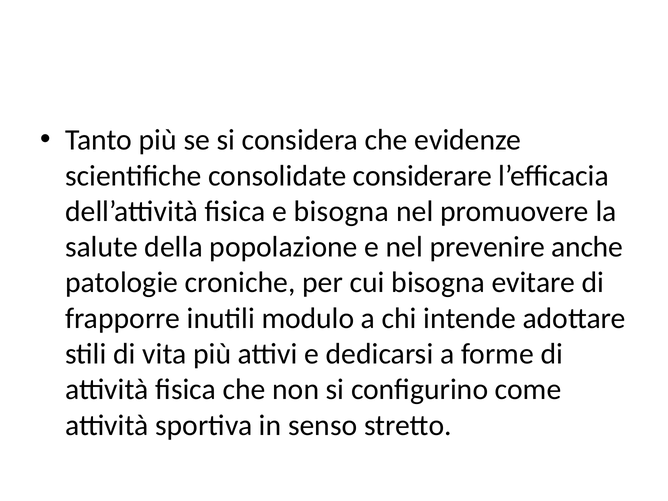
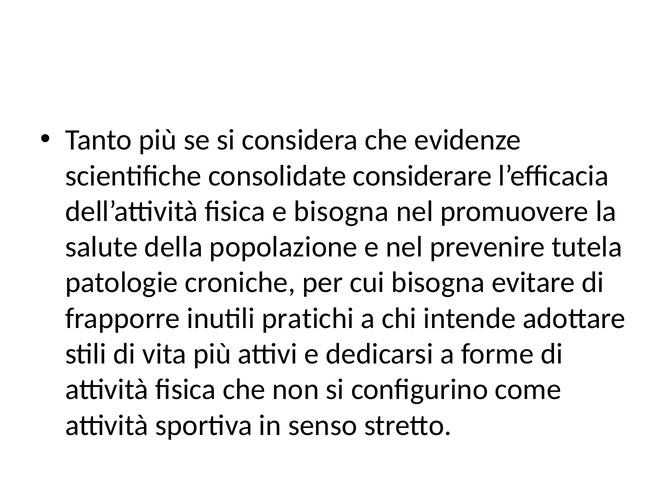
anche: anche -> tutela (587, 247)
modulo: modulo -> pratichi (308, 318)
